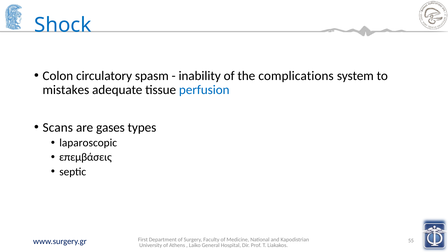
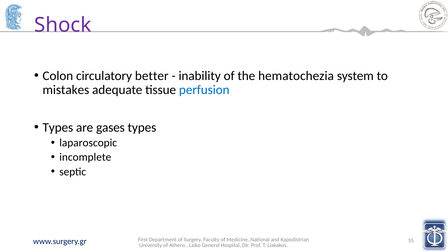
Shock colour: blue -> purple (63, 25)
spasm: spasm -> better (152, 76)
complications: complications -> hematochezia (296, 76)
Scans: Scans -> Types (58, 127)
επεμβάσεις: επεμβάσεις -> incomplete (85, 157)
